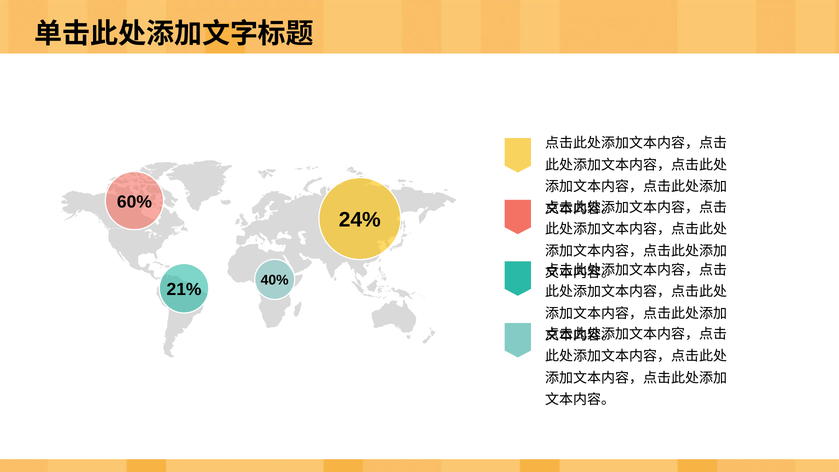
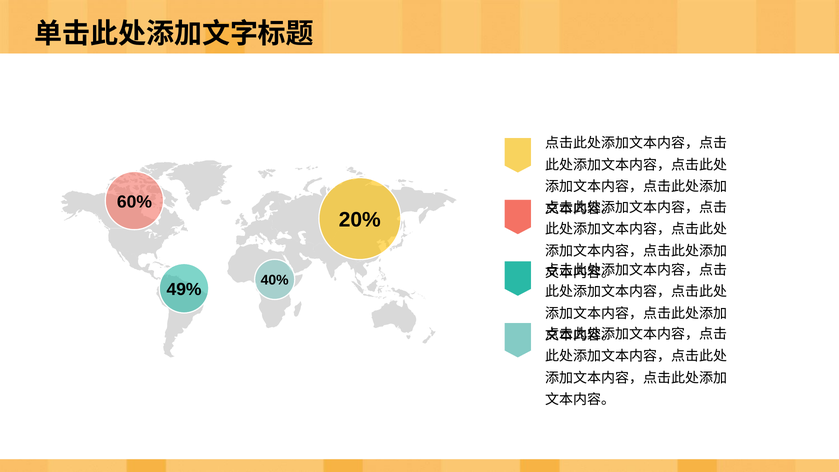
24%: 24% -> 20% (360, 220)
21%: 21% -> 49% (184, 289)
